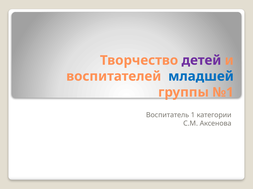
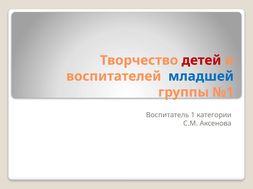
детей colour: purple -> red (201, 61)
